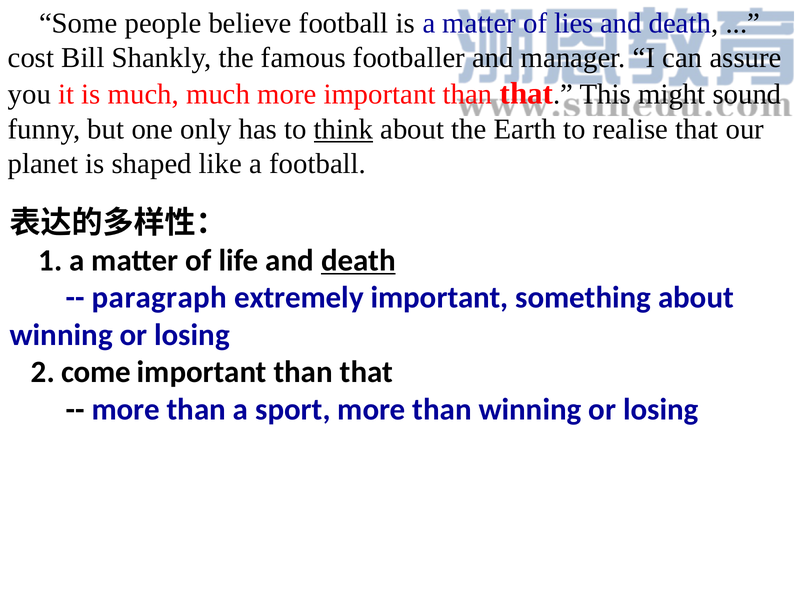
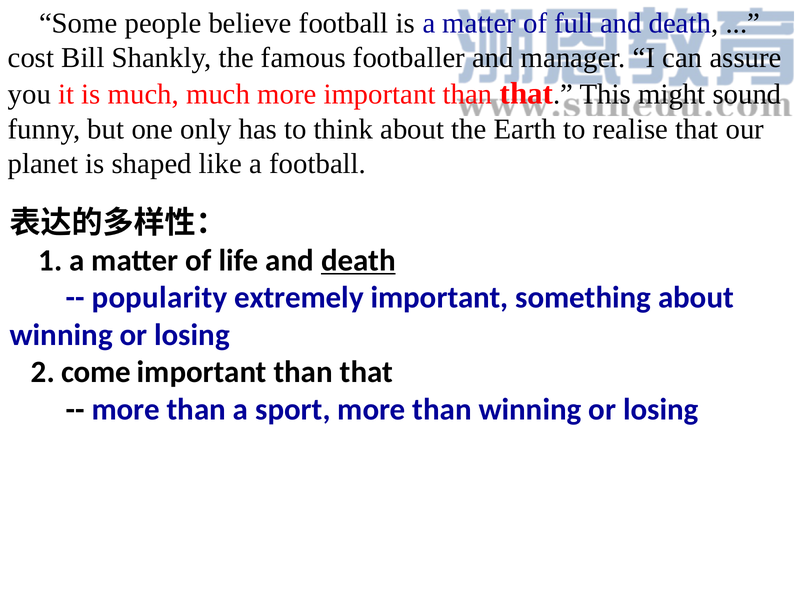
lies: lies -> full (574, 23)
think underline: present -> none (343, 129)
paragraph: paragraph -> popularity (159, 298)
